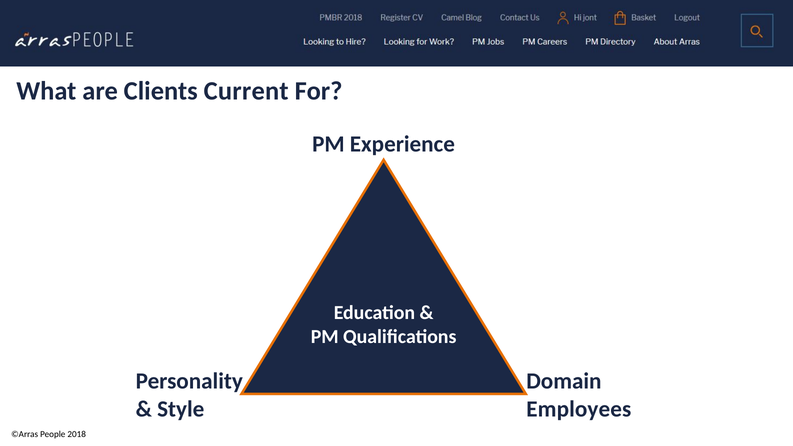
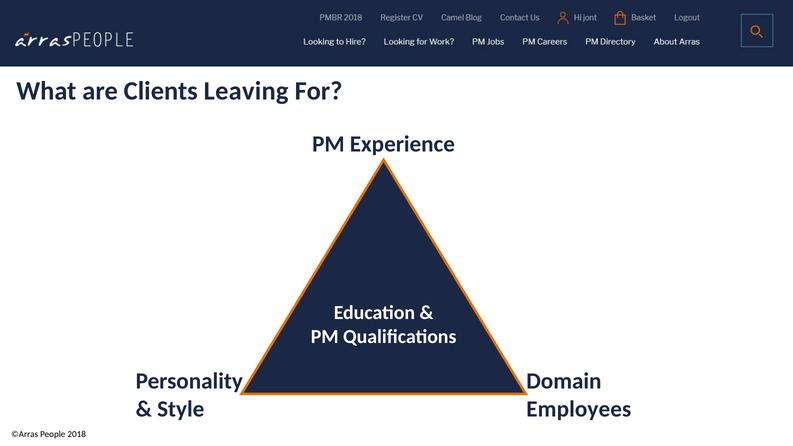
Current: Current -> Leaving (246, 91)
